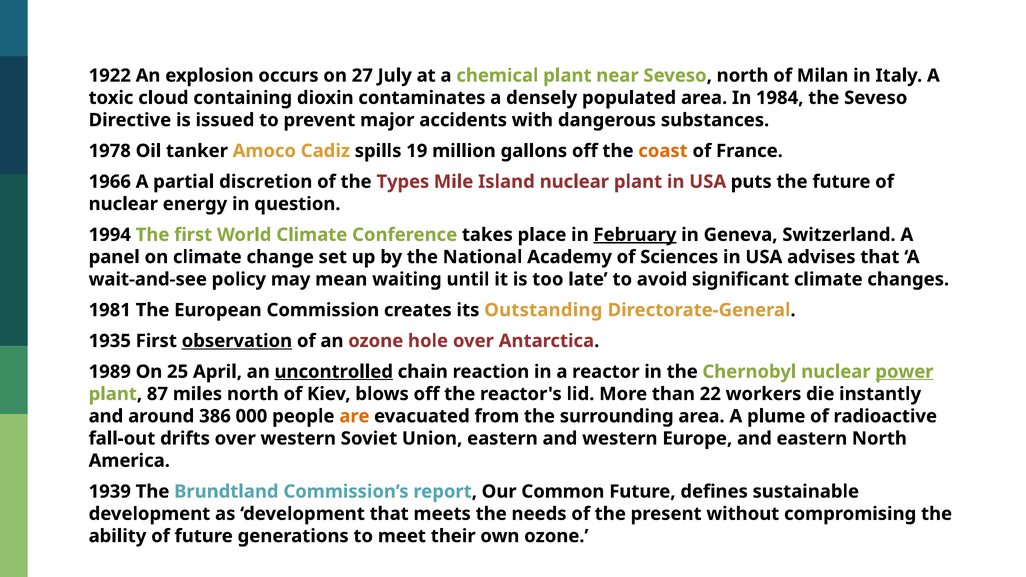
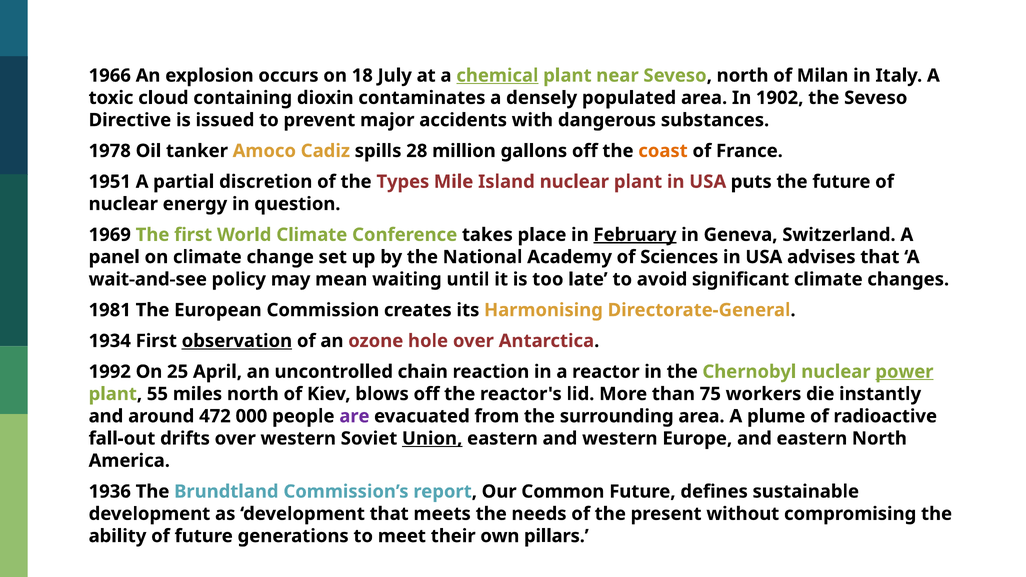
1922: 1922 -> 1966 (110, 76)
27: 27 -> 18 (362, 76)
chemical underline: none -> present (497, 76)
1984: 1984 -> 1902 (780, 98)
19: 19 -> 28 (417, 151)
1966: 1966 -> 1951 (110, 182)
1994: 1994 -> 1969 (110, 235)
Outstanding: Outstanding -> Harmonising (543, 310)
1935: 1935 -> 1934 (110, 341)
1989: 1989 -> 1992 (110, 372)
uncontrolled underline: present -> none (334, 372)
87: 87 -> 55 (157, 394)
22: 22 -> 75 (710, 394)
386: 386 -> 472 (215, 416)
are colour: orange -> purple (354, 416)
Union underline: none -> present (432, 439)
1939: 1939 -> 1936 (110, 492)
own ozone: ozone -> pillars (556, 536)
